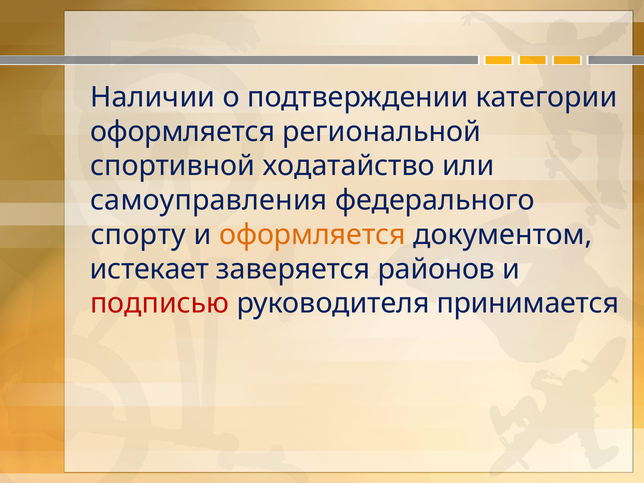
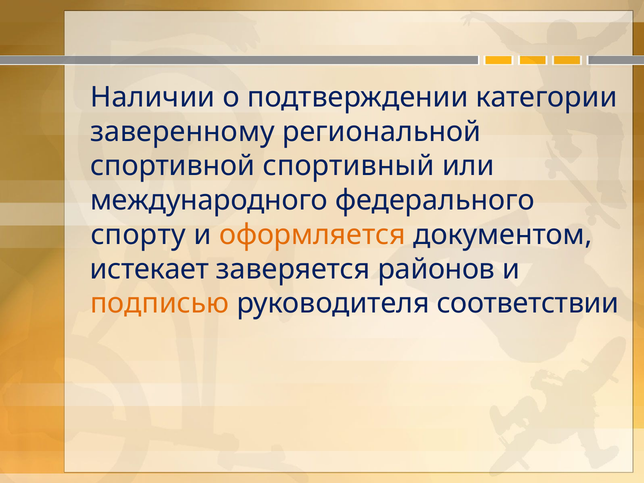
оформляется: оформляется -> заверенному (182, 132)
ходатайство: ходатайство -> спортивный (349, 166)
самоуправления: самоуправления -> международного (209, 200)
подписью colour: red -> orange (160, 303)
принимается: принимается -> соответствии (528, 303)
